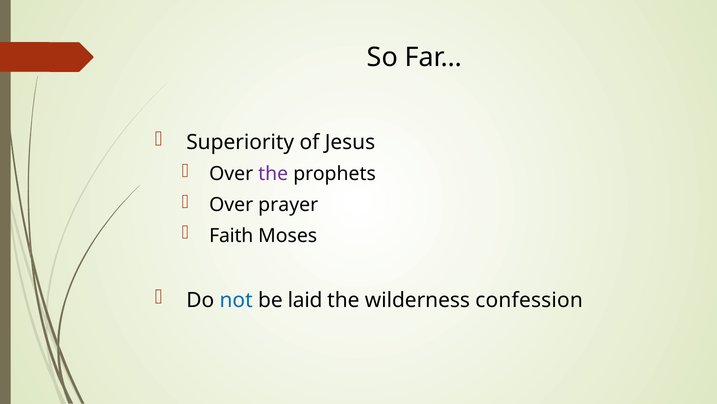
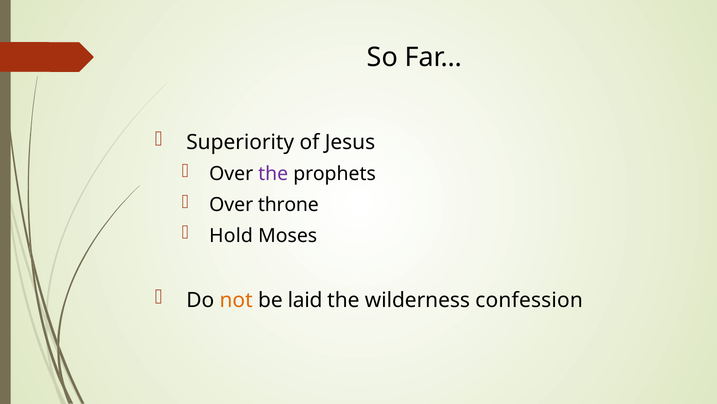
prayer: prayer -> throne (288, 204)
Faith: Faith -> Hold (231, 235)
not colour: blue -> orange (236, 300)
